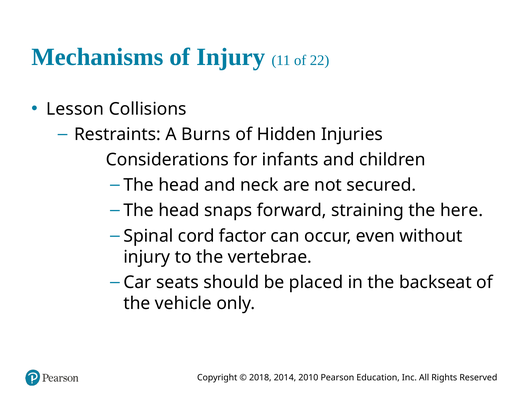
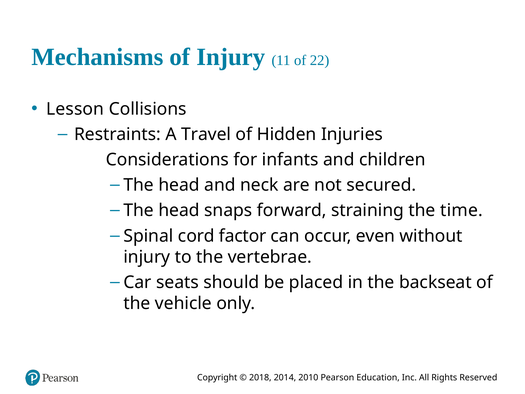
Burns: Burns -> Travel (206, 134)
here: here -> time (462, 210)
